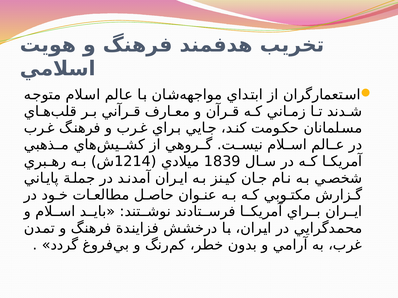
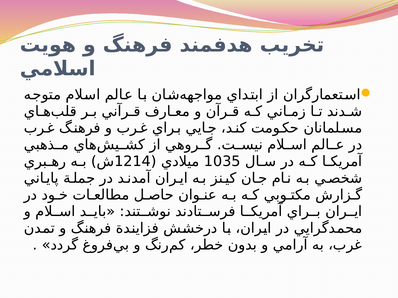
1839: 1839 -> 1035 (222, 162)
